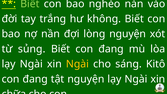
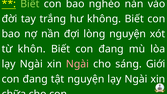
sủng: sủng -> khôn (32, 49)
Ngài colour: yellow -> pink (77, 64)
Kitô: Kitô -> Giới (156, 64)
